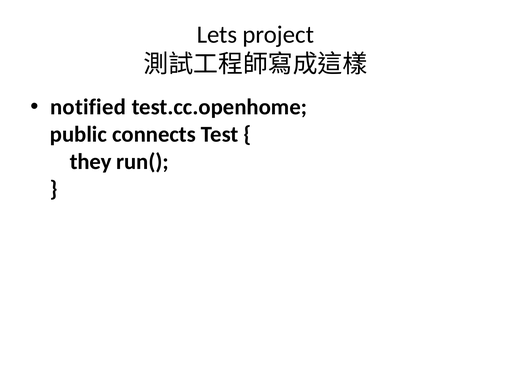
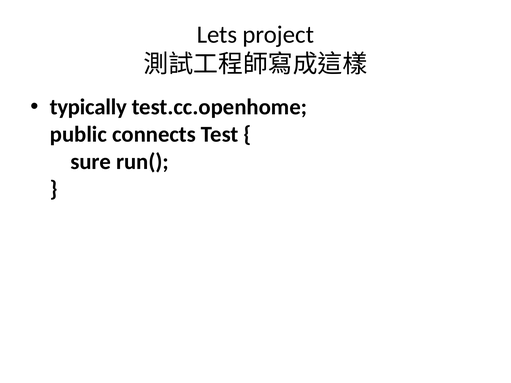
notified: notified -> typically (88, 107)
they: they -> sure (91, 162)
